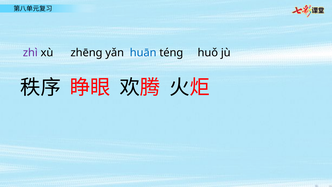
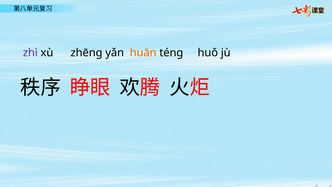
huān colour: blue -> orange (143, 53)
